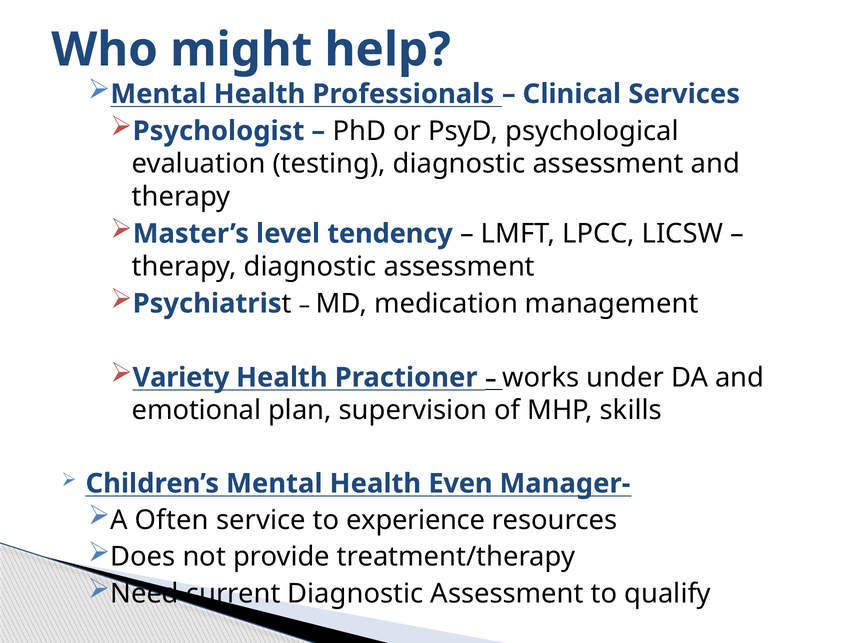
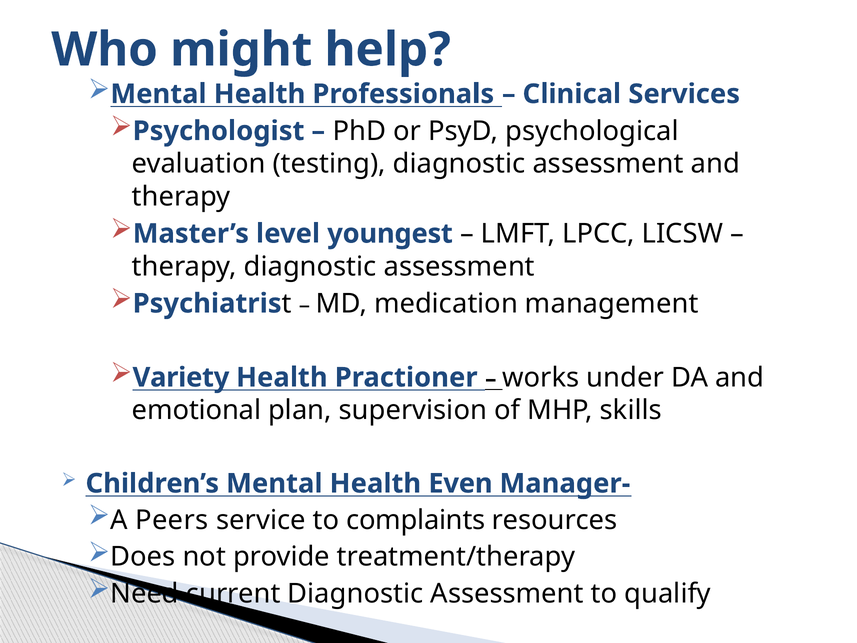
tendency: tendency -> youngest (390, 234)
Often: Often -> Peers (172, 520)
experience: experience -> complaints (416, 520)
